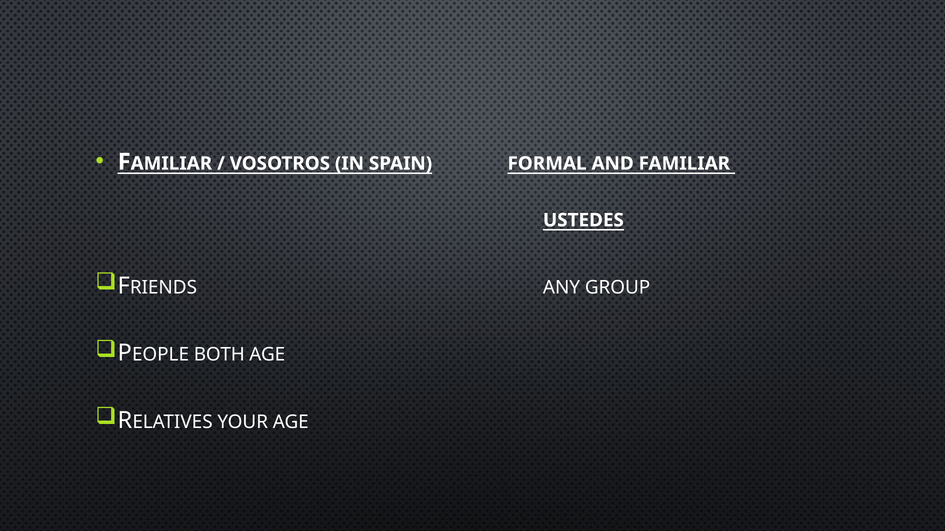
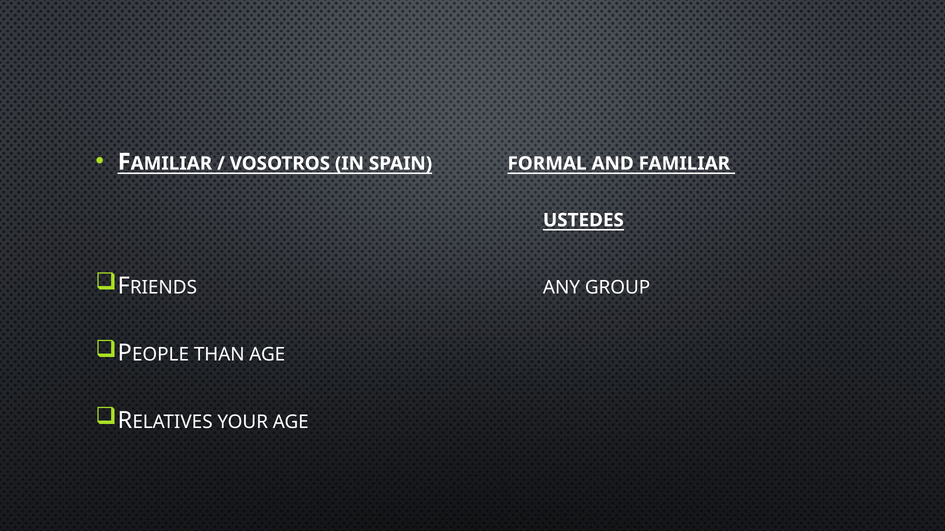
BOTH: BOTH -> THAN (219, 355)
